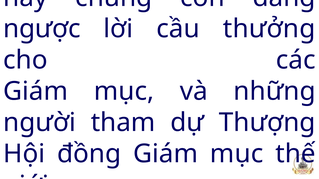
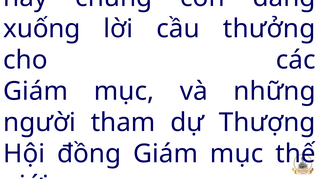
ngược: ngược -> xuống (42, 29)
